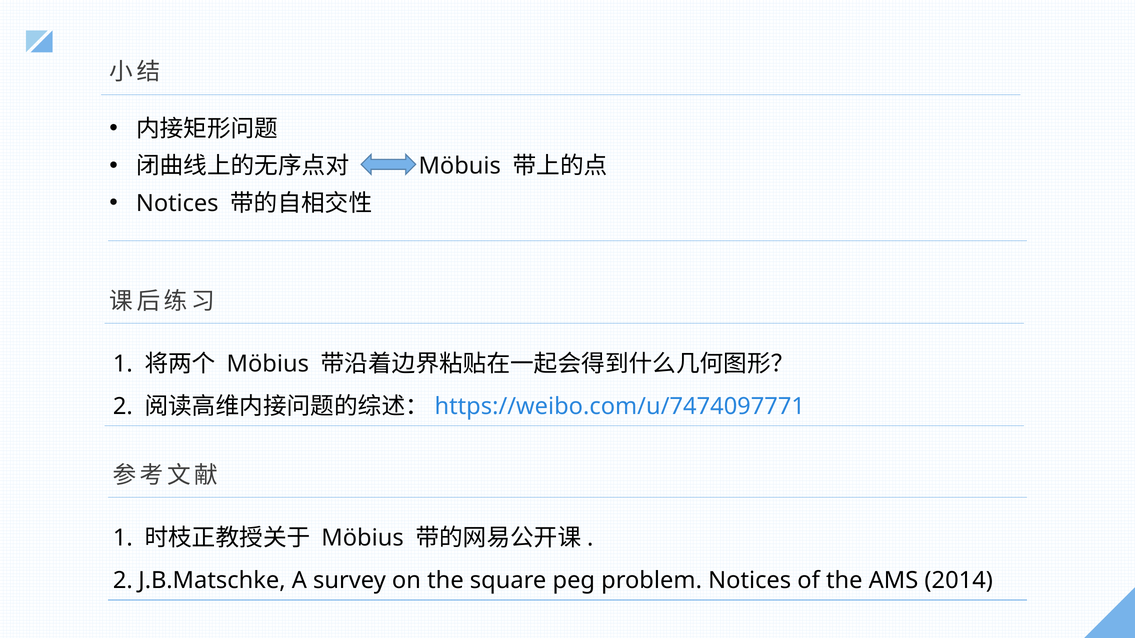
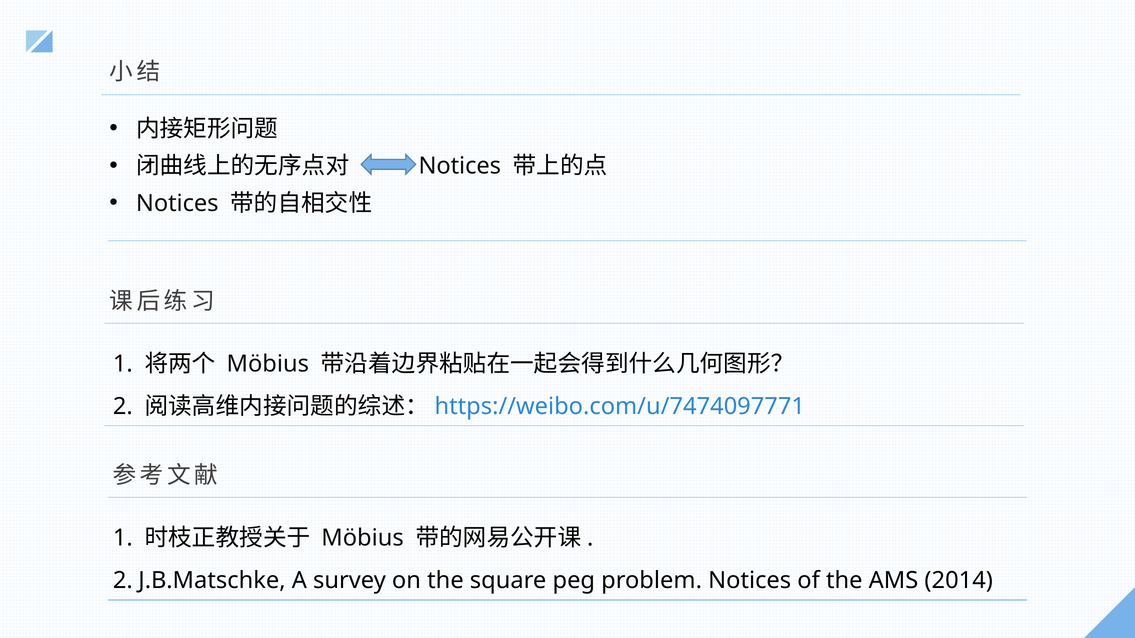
Möbuis: Möbuis -> Notices (460, 166)
